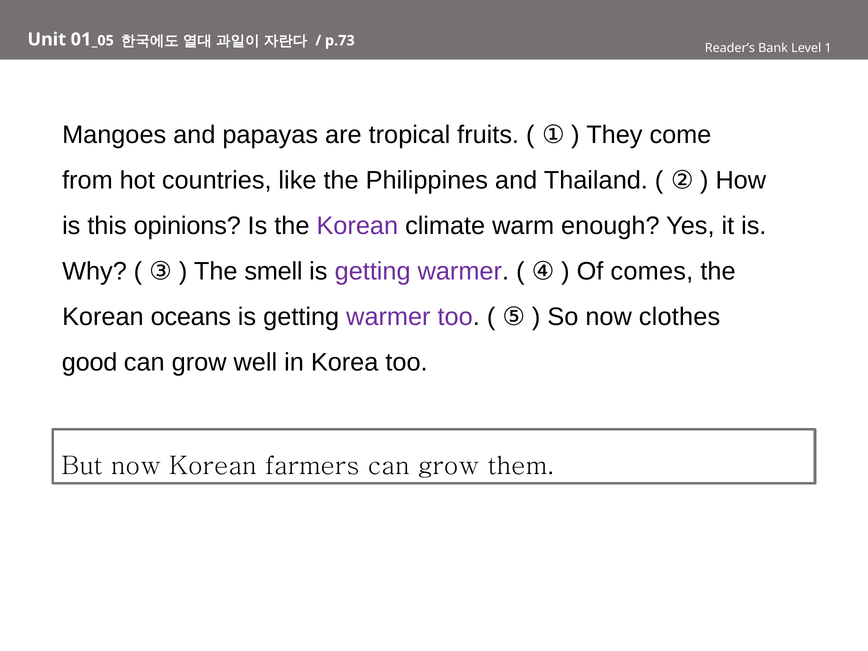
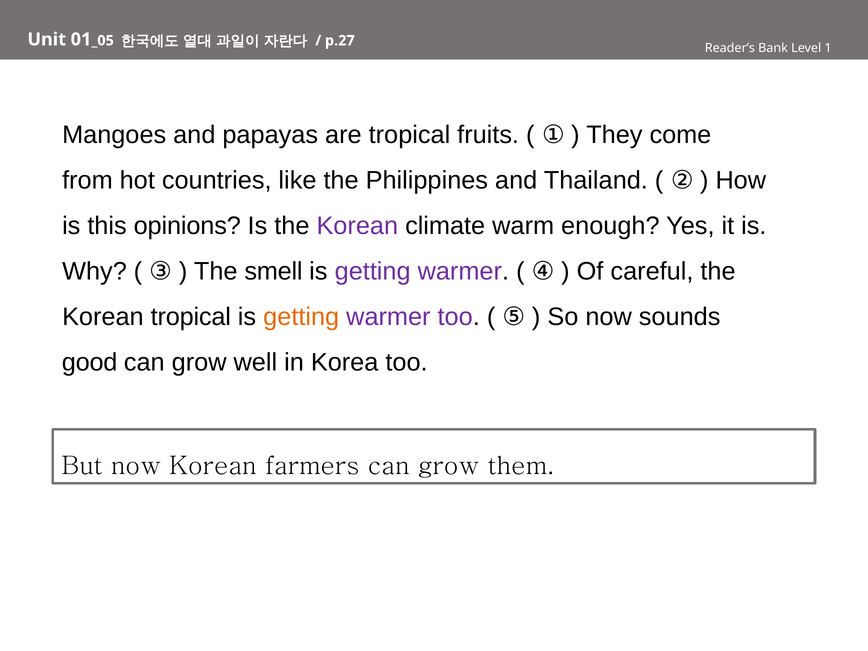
p.73: p.73 -> p.27 (340, 41)
comes: comes -> careful (652, 271)
Korean oceans: oceans -> tropical (191, 317)
getting colour: black -> orange (301, 317)
clothes: clothes -> sounds (680, 317)
